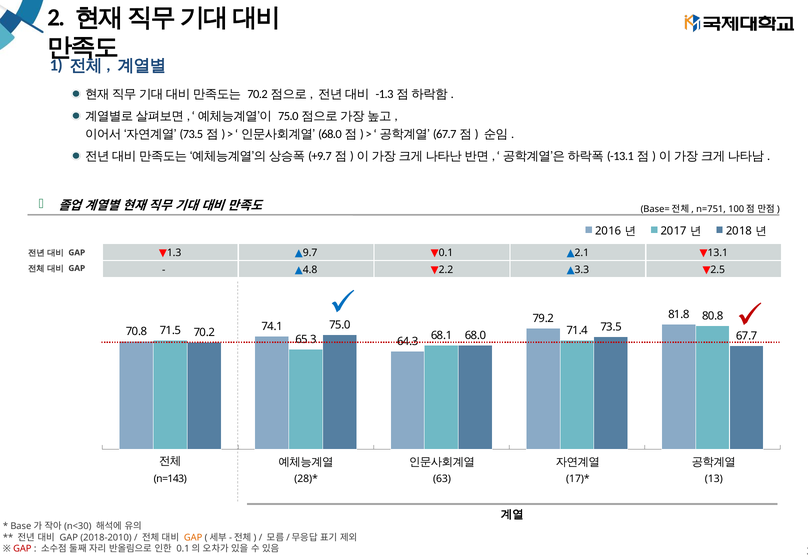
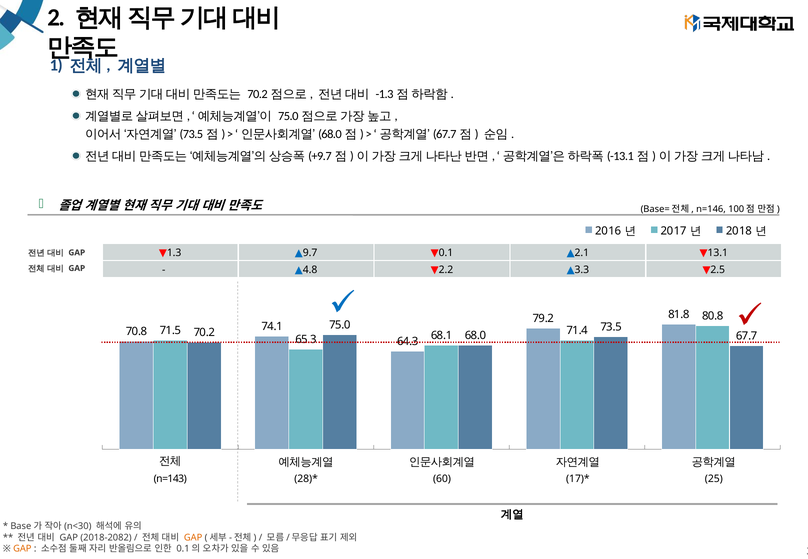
n=751: n=751 -> n=146 (711, 209)
63: 63 -> 60 (442, 479)
13: 13 -> 25 (714, 479)
2018-2010: 2018-2010 -> 2018-2082 (106, 538)
GAP colour: red -> orange (22, 549)
